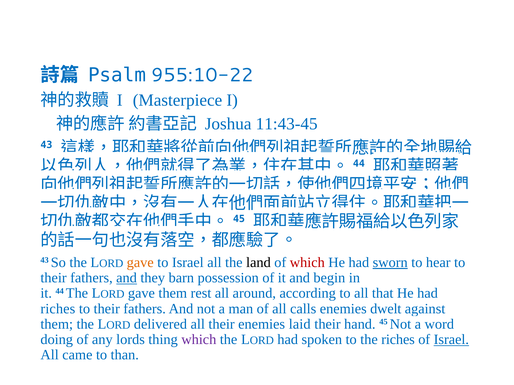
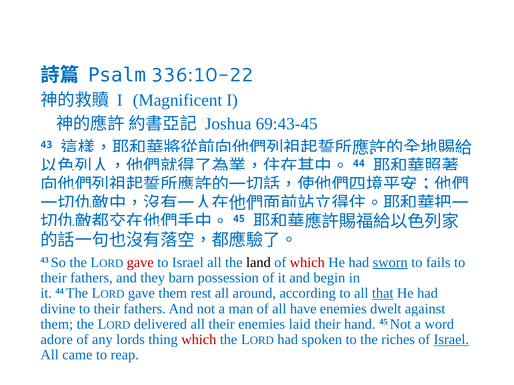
955:10-22: 955:10-22 -> 336:10-22 (202, 75)
Masterpiece: Masterpiece -> Magnificent (178, 100)
11:43-45: 11:43-45 -> 69:43-45 (287, 124)
gave colour: orange -> red (140, 263)
hear: hear -> fails (438, 263)
and underline: present -> none (127, 278)
that underline: none -> present (383, 294)
riches: riches -> divine (58, 309)
calls: calls -> have (303, 309)
doing: doing -> adore (57, 340)
which colour: purple -> red (199, 340)
than: than -> reap (125, 355)
